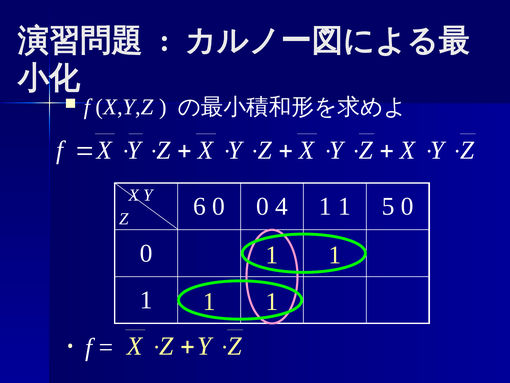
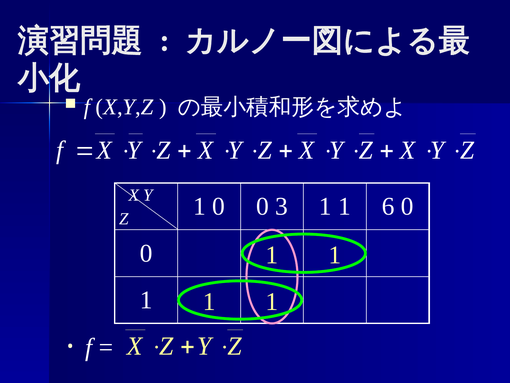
Z 6: 6 -> 1 (200, 206)
4: 4 -> 3 (282, 206)
5: 5 -> 6 (388, 206)
